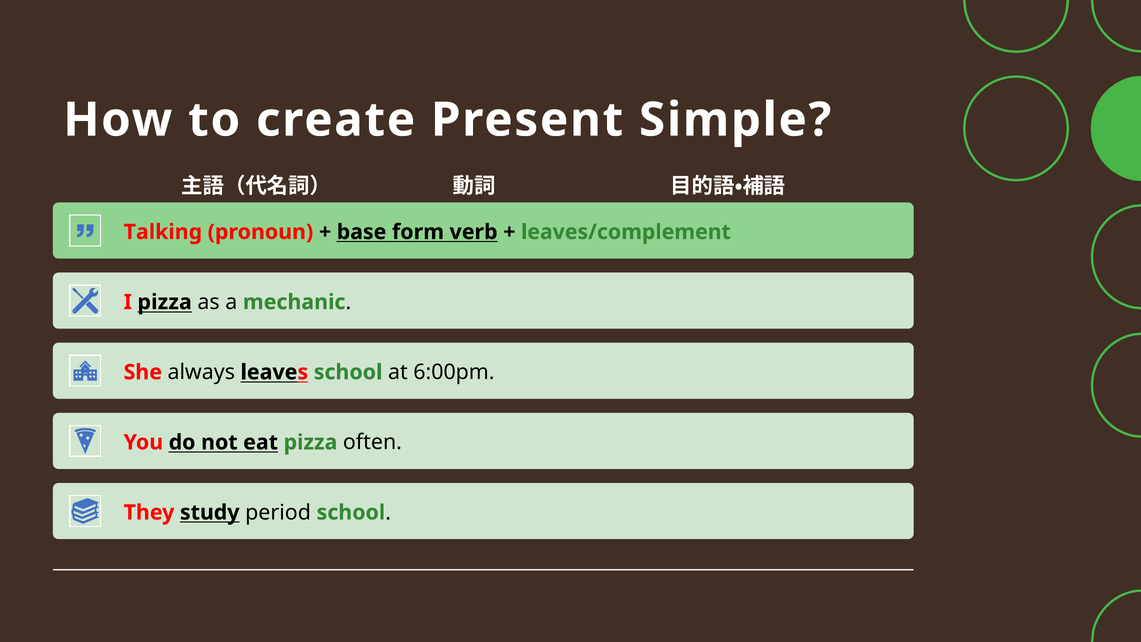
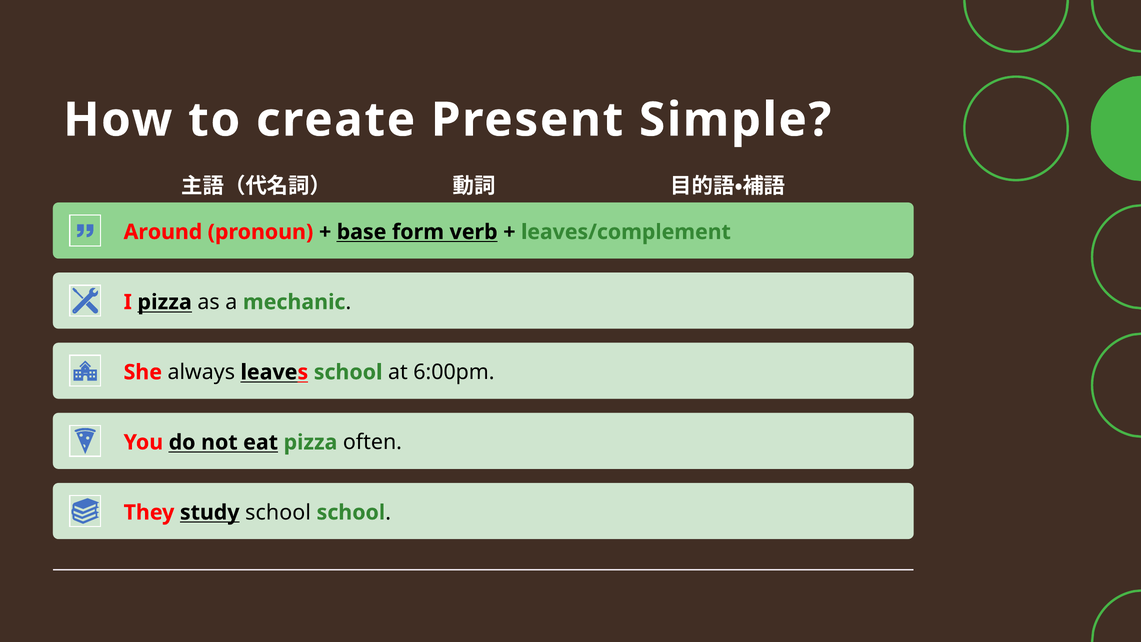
Talking: Talking -> Around (163, 232)
study period: period -> school (278, 512)
